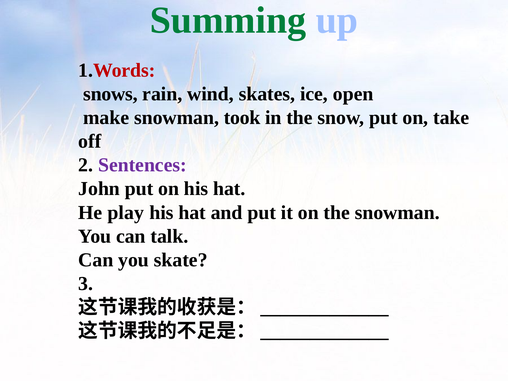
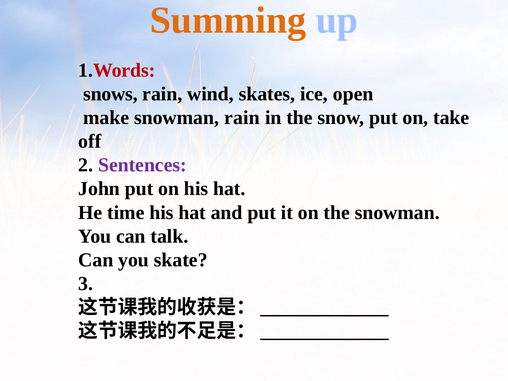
Summing colour: green -> orange (228, 20)
snowman took: took -> rain (242, 118)
play: play -> time (126, 213)
